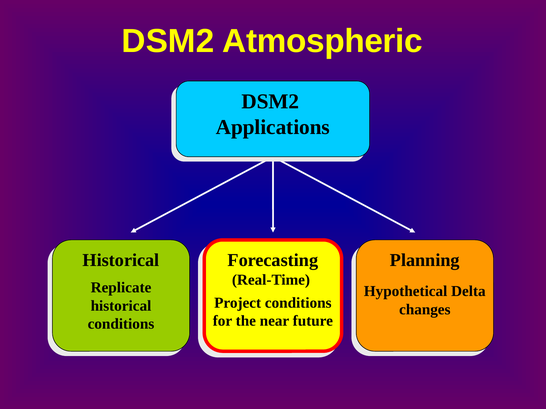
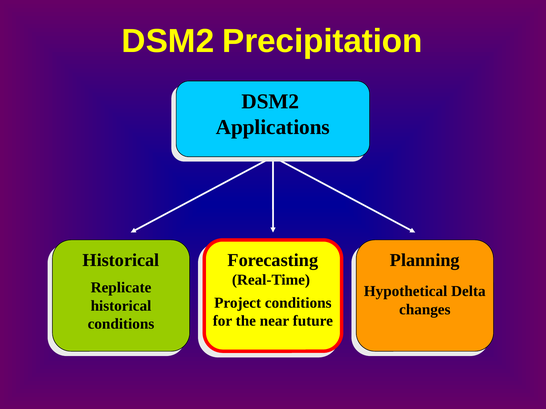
Atmospheric: Atmospheric -> Precipitation (322, 41)
